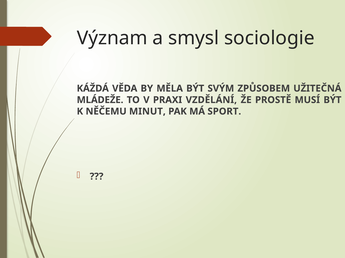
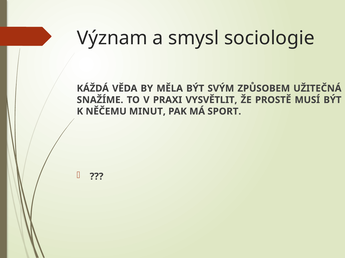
MLÁDEŽE: MLÁDEŽE -> SNAŽÍME (100, 100)
VZDĚLÁNÍ: VZDĚLÁNÍ -> VYSVĚTLIT (211, 100)
